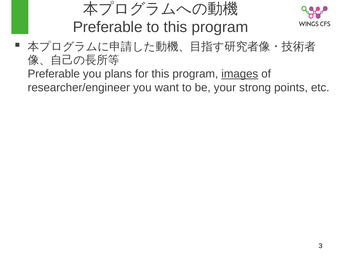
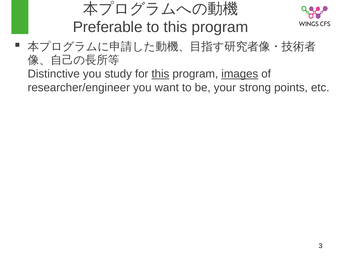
Preferable: Preferable -> Distinctive (54, 74)
plans: plans -> study (118, 74)
this underline: none -> present (160, 74)
